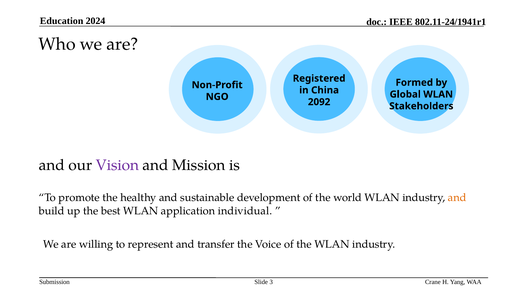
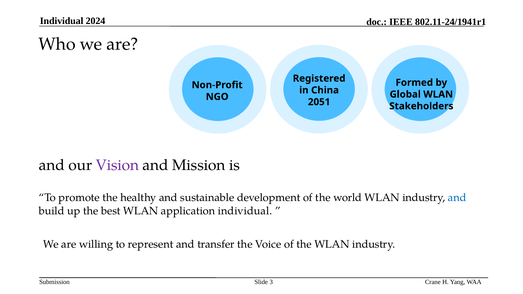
Education: Education -> Individual (62, 21)
2092: 2092 -> 2051 (319, 102)
and colour: orange -> blue (457, 198)
